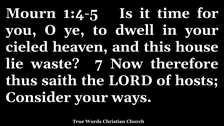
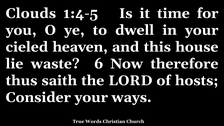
Mourn: Mourn -> Clouds (31, 13)
7: 7 -> 6 (99, 64)
